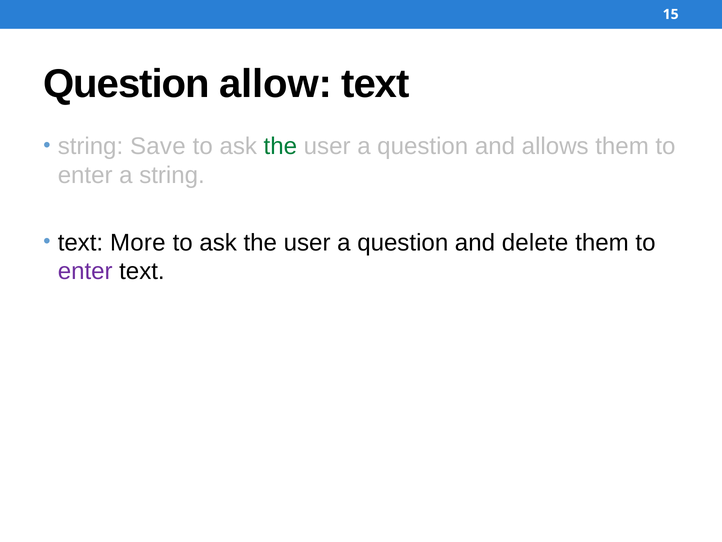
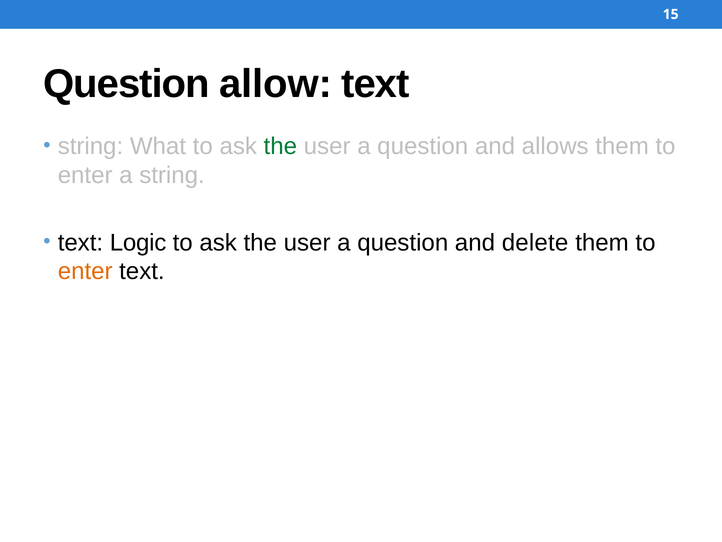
Save: Save -> What (158, 146)
More: More -> Logic (138, 242)
enter colour: purple -> orange (85, 271)
